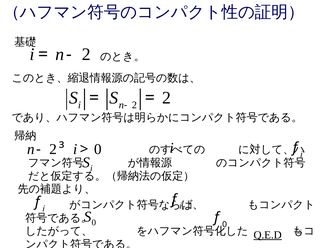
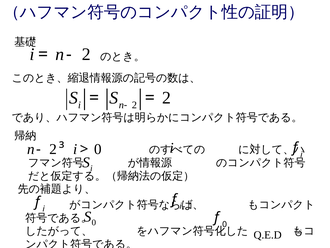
Q.E.D underline: present -> none (268, 234)
